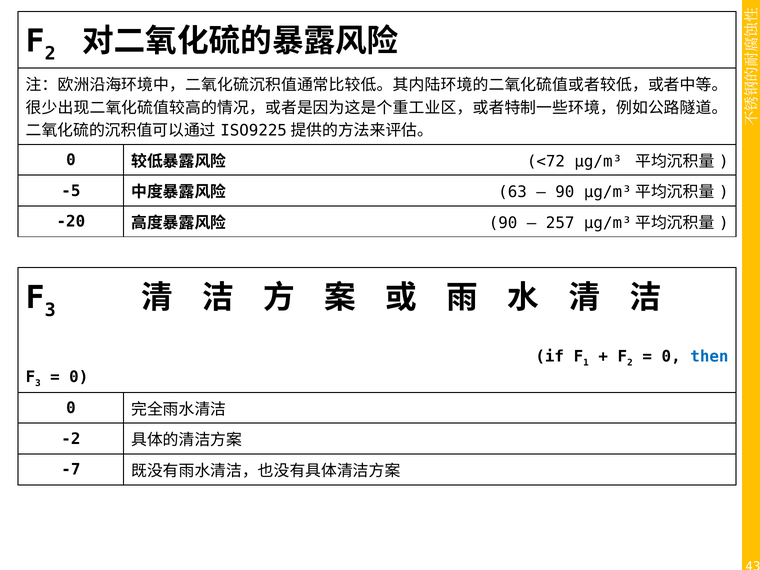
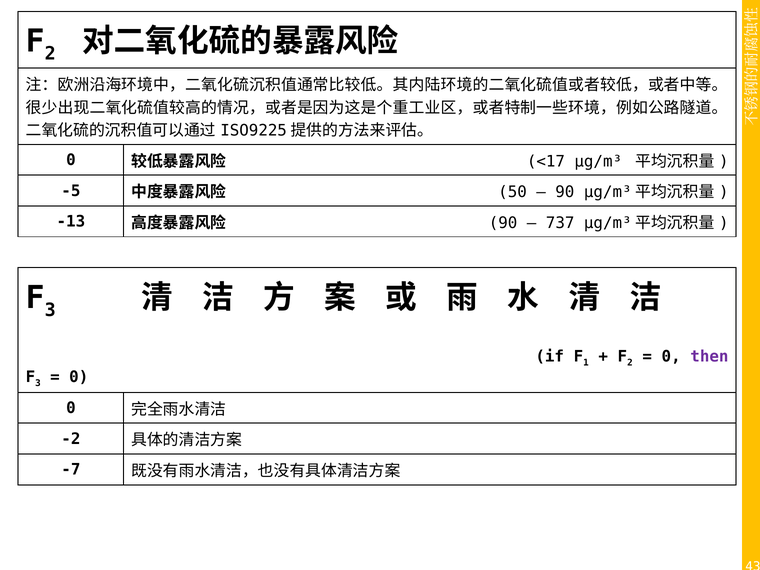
<72: <72 -> <17 (546, 161)
63: 63 -> 50 (513, 192)
-20: -20 -> -13 (71, 222)
257: 257 -> 737 (560, 223)
then colour: blue -> purple (709, 356)
